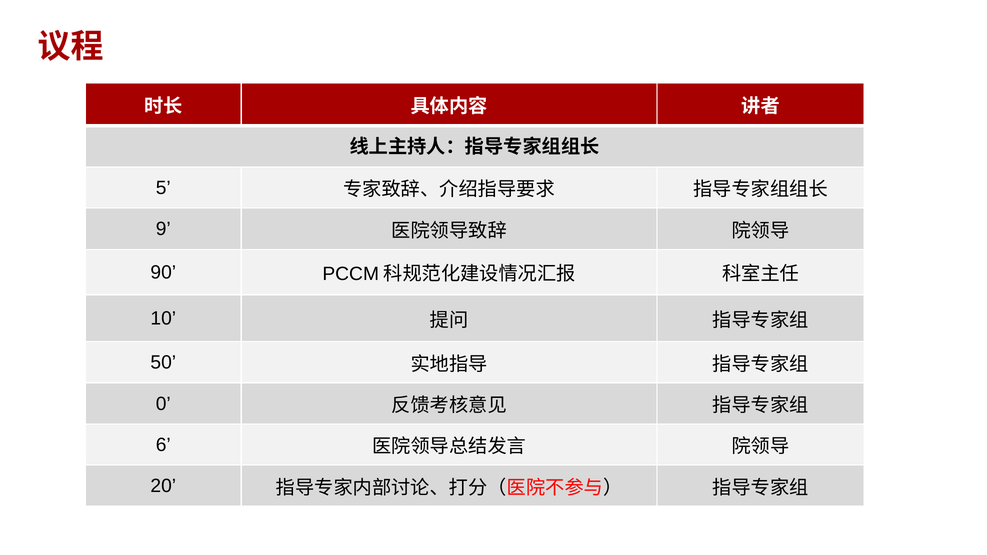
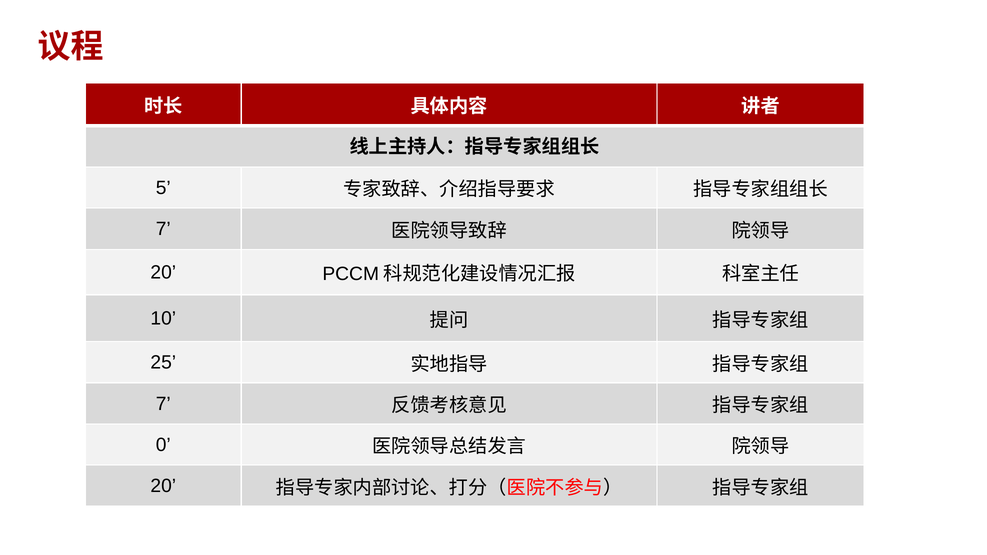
9: 9 -> 7 (163, 229)
90: 90 -> 20 (163, 272)
50: 50 -> 25 (163, 363)
0: 0 -> 7 (163, 404)
6: 6 -> 0 (163, 445)
